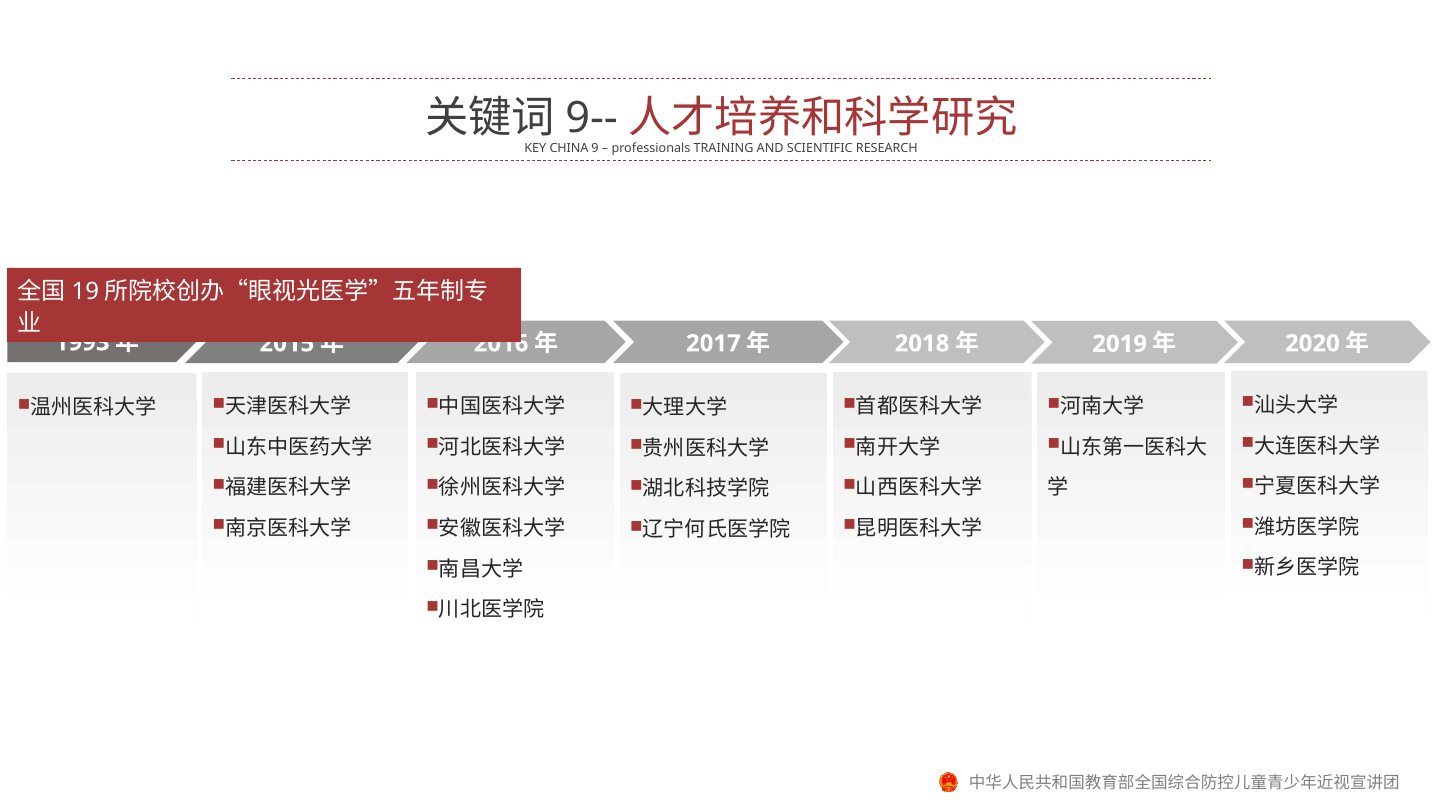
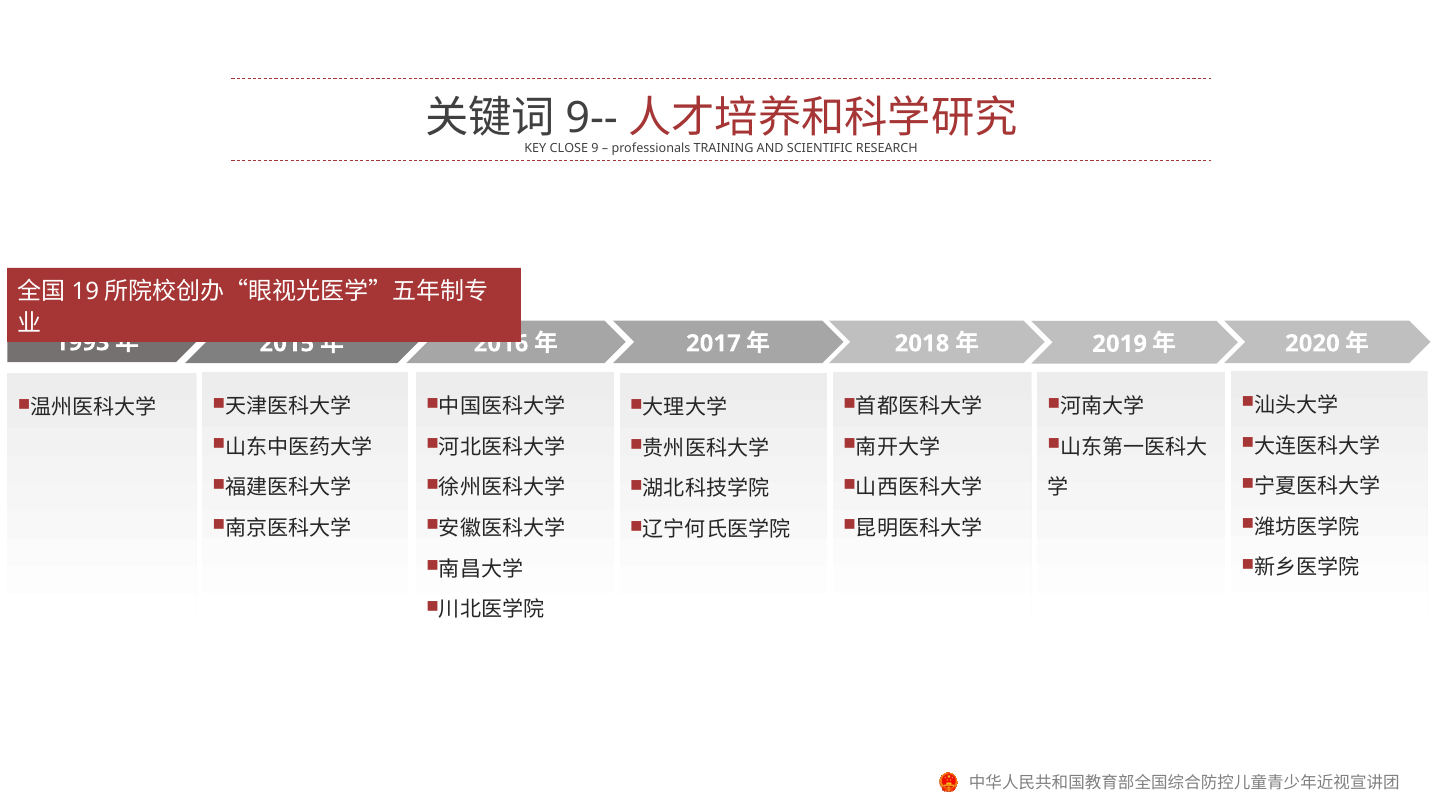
CHINA: CHINA -> CLOSE (569, 148)
